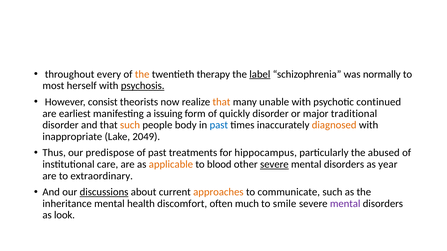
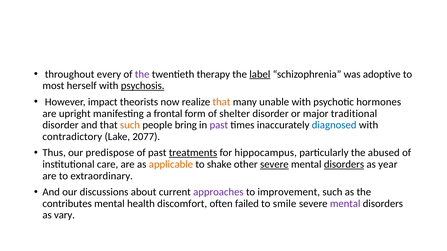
the colour: orange -> purple (142, 74)
normally: normally -> adoptive (382, 74)
consist: consist -> impact (103, 102)
continued: continued -> hormones (379, 102)
earliest: earliest -> upright (75, 114)
issuing: issuing -> frontal (168, 114)
quickly: quickly -> shelter (235, 114)
body: body -> bring (186, 125)
past colour: blue -> purple (219, 125)
diagnosed colour: orange -> blue (334, 125)
inappropriate: inappropriate -> contradictory (72, 137)
2049: 2049 -> 2077 (146, 137)
treatments underline: none -> present (193, 153)
blood: blood -> shake (219, 165)
disorders underline: none -> present (344, 165)
discussions underline: present -> none (104, 192)
approaches colour: orange -> purple (218, 192)
communicate: communicate -> improvement (289, 192)
inheritance: inheritance -> contributes (67, 204)
much: much -> failed (247, 204)
look: look -> vary (64, 215)
